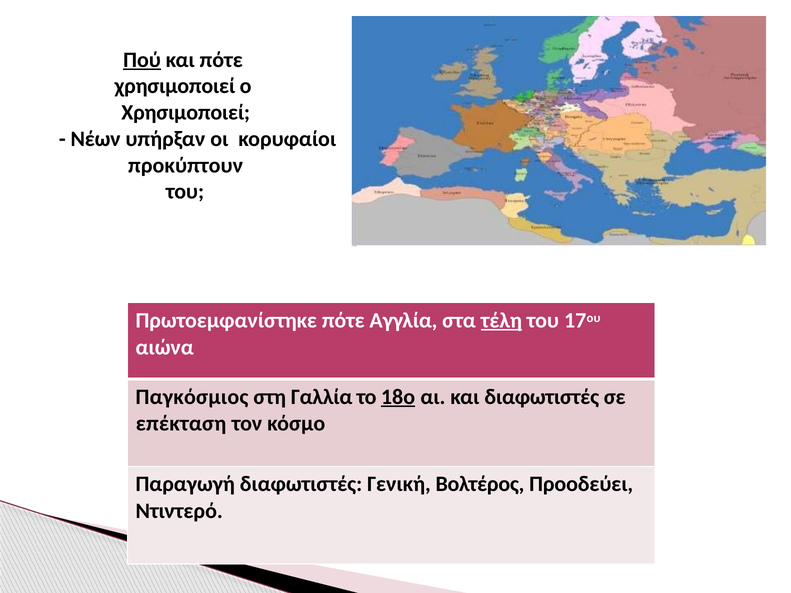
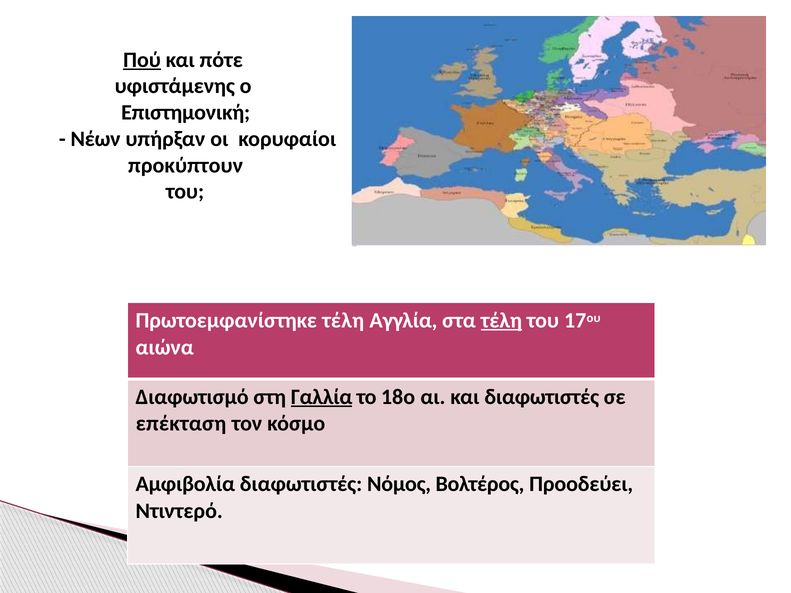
χρησιμοποιεί: χρησιμοποιεί -> υφιστάμενης (175, 86)
Χρησιμοποιεί: Χρησιμοποιεί -> Επιστημονική (186, 113)
Πρωτοεμφανίστηκε πότε: πότε -> τέλη (343, 321)
Παγκόσμιος: Παγκόσμιος -> Διαφωτισμό (192, 397)
Γαλλία underline: none -> present (322, 397)
18ο underline: present -> none (398, 397)
Παραγωγή: Παραγωγή -> Αμφιβολία (185, 484)
Γενική: Γενική -> Νόμος (399, 484)
